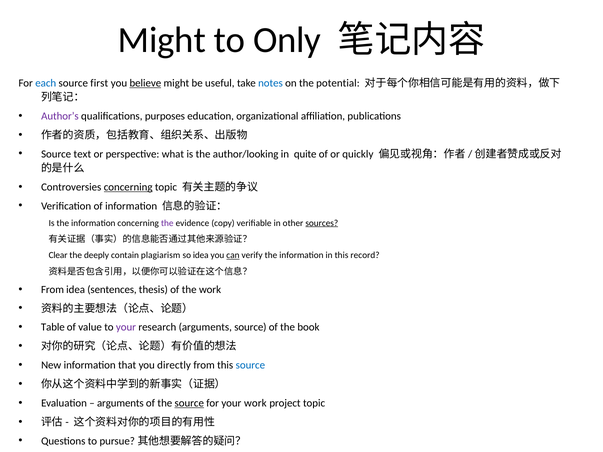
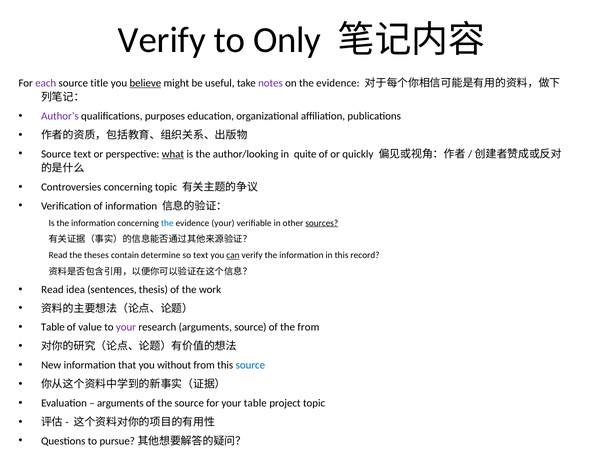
Might: Might -> Verify (162, 40)
each colour: blue -> purple (46, 83)
first: first -> title (99, 83)
notes colour: blue -> purple (270, 83)
on the potential: potential -> evidence (338, 83)
what underline: none -> present (173, 154)
concerning underline: present -> none (128, 187)
the colour: purple -> blue (167, 223)
evidence copy: copy -> your (223, 223)
Clear: Clear -> Read (58, 255)
deeply: deeply -> theses (96, 255)
plagiarism: plagiarism -> determine (161, 255)
so idea: idea -> text (201, 255)
From: From -> Read (52, 290)
the book: book -> from (308, 328)
directly: directly -> without (174, 365)
source underline: present -> none (189, 403)
your work: work -> table (255, 403)
